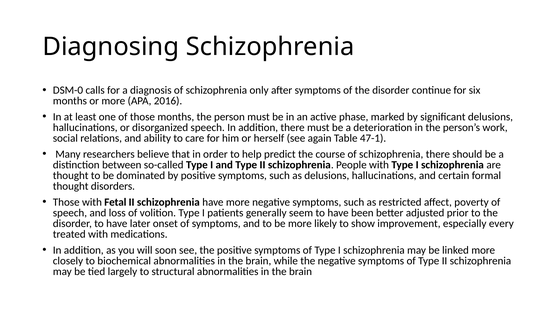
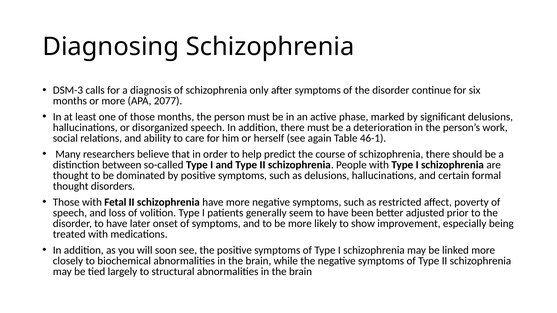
DSM-0: DSM-0 -> DSM-3 (68, 90)
2016: 2016 -> 2077 (168, 101)
47-1: 47-1 -> 46-1 (373, 138)
every: every -> being (501, 224)
